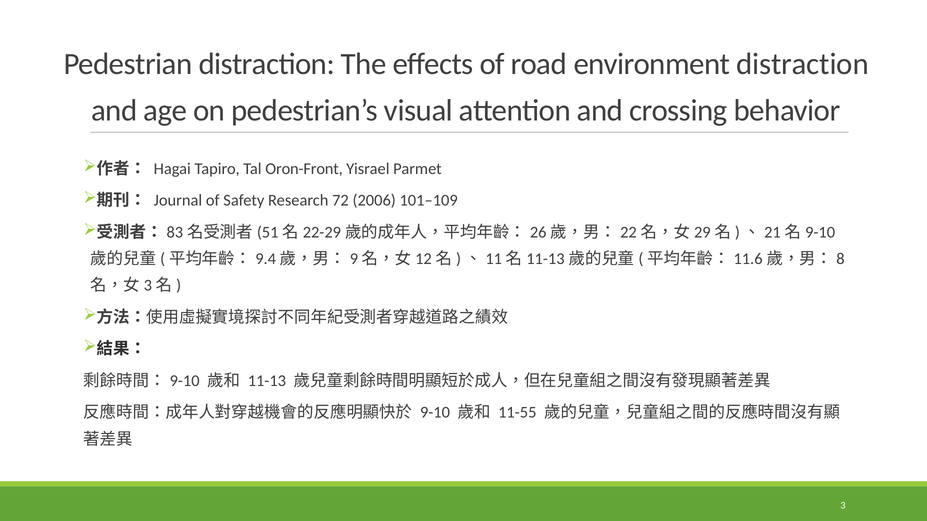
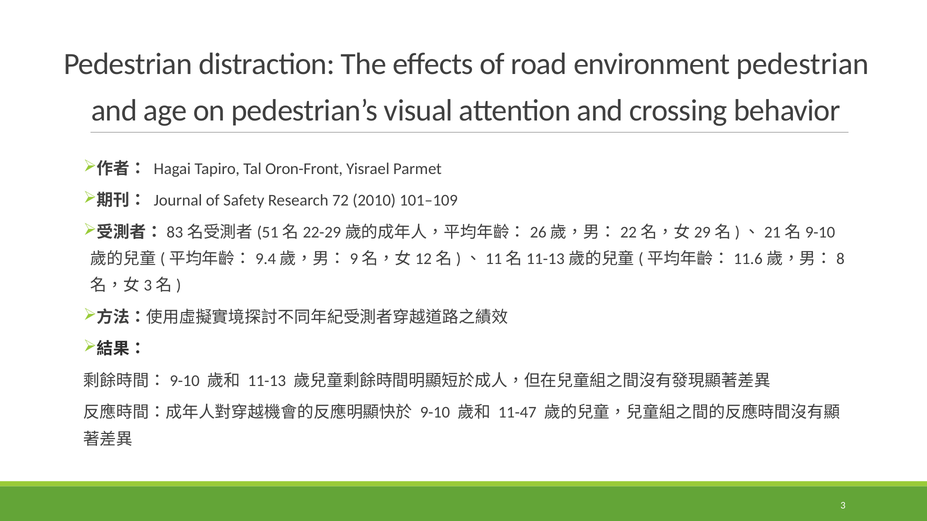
environment distraction: distraction -> pedestrian (802, 64)
2006: 2006 -> 2010 (374, 201)
11-55: 11-55 -> 11-47 (517, 413)
